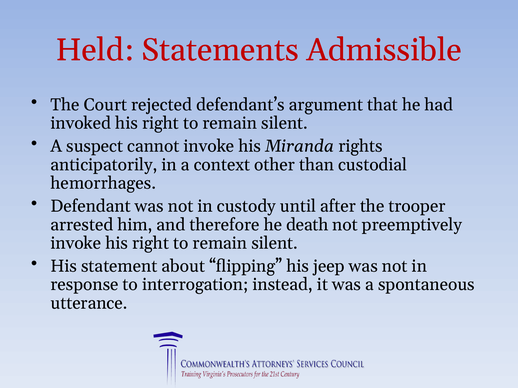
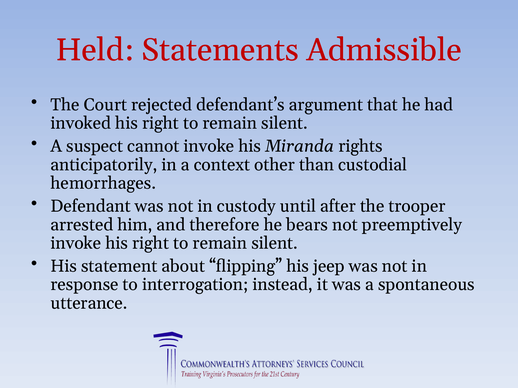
death: death -> bears (307, 225)
